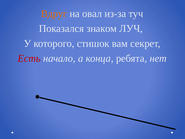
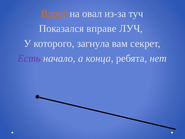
знаком: знаком -> вправе (102, 28)
стишок: стишок -> загнула (93, 43)
Есть colour: red -> purple (29, 58)
